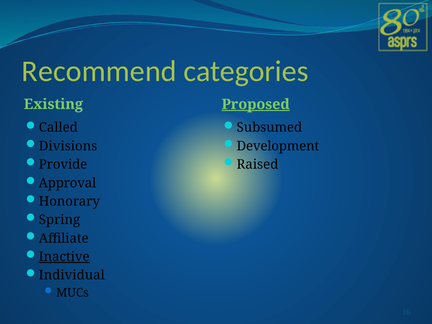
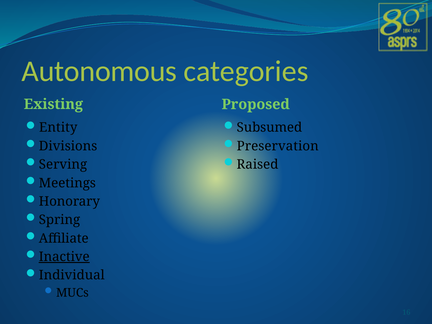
Recommend: Recommend -> Autonomous (99, 71)
Proposed underline: present -> none (256, 104)
Called: Called -> Entity (58, 128)
Development: Development -> Preservation (278, 146)
Provide: Provide -> Serving (63, 165)
Approval: Approval -> Meetings (67, 183)
